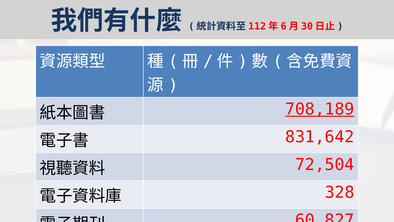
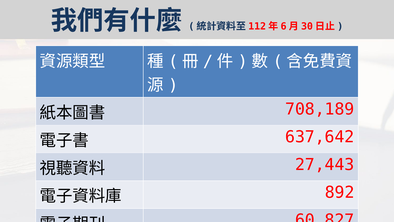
708,189 underline: present -> none (320, 109)
831,642: 831,642 -> 637,642 (320, 137)
72,504: 72,504 -> 27,443 (325, 164)
328: 328 -> 892 (340, 192)
